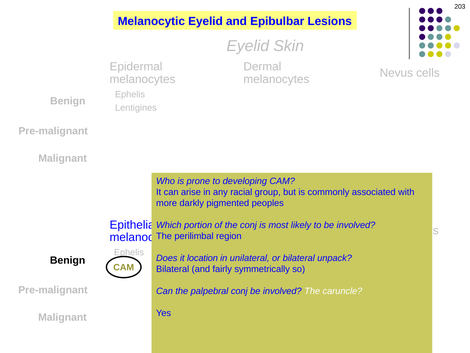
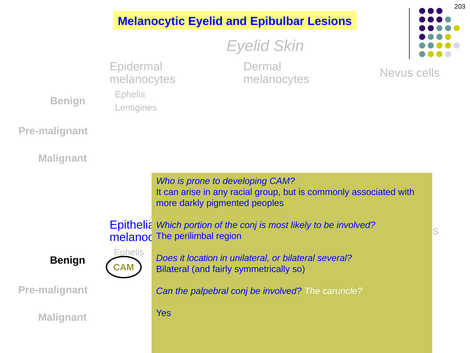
unpack: unpack -> several (335, 258)
